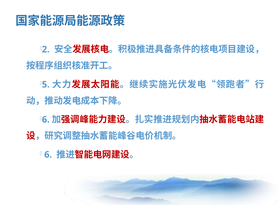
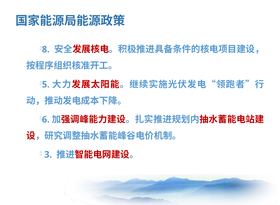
2: 2 -> 8 (46, 49)
6: 6 -> 3 (48, 155)
